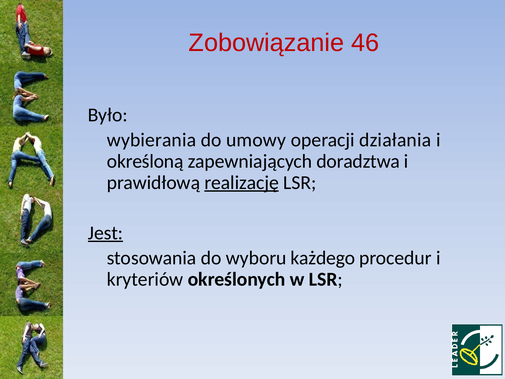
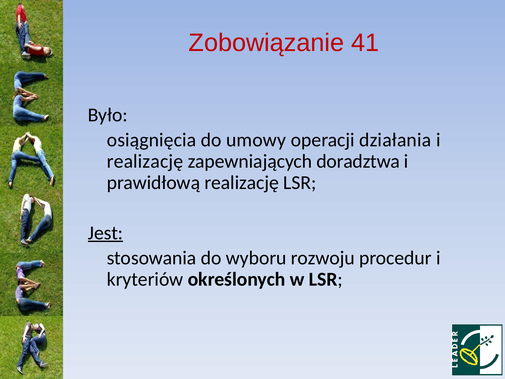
46: 46 -> 41 (365, 43)
wybierania: wybierania -> osiągnięcia (152, 140)
określoną: określoną -> realizację (145, 161)
realizację underline: present -> none (242, 182)
każdego: każdego -> rozwoju (323, 258)
